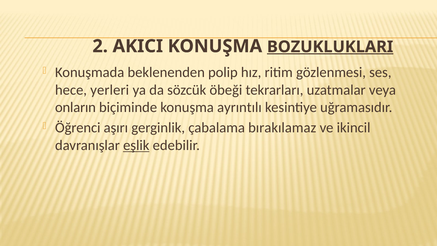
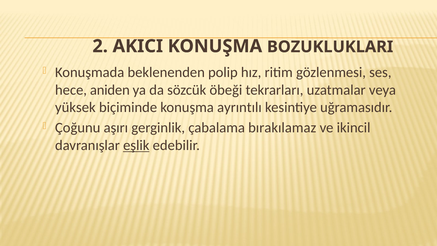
BOZUKLUKLARI underline: present -> none (330, 47)
yerleri: yerleri -> aniden (110, 90)
onların: onların -> yüksek (75, 107)
Öğrenci: Öğrenci -> Çoğunu (78, 128)
